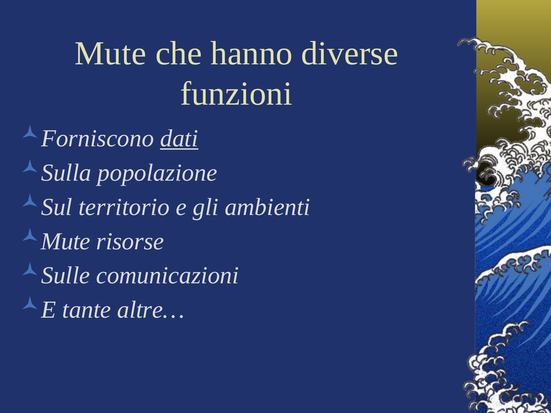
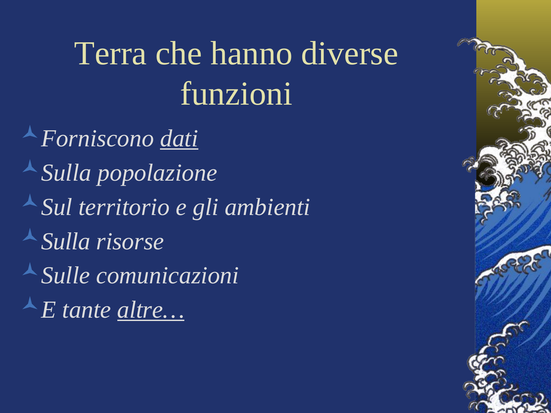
Mute: Mute -> Terra (111, 53)
Mute: Mute -> Sulla (66, 241)
altre… underline: none -> present (151, 310)
